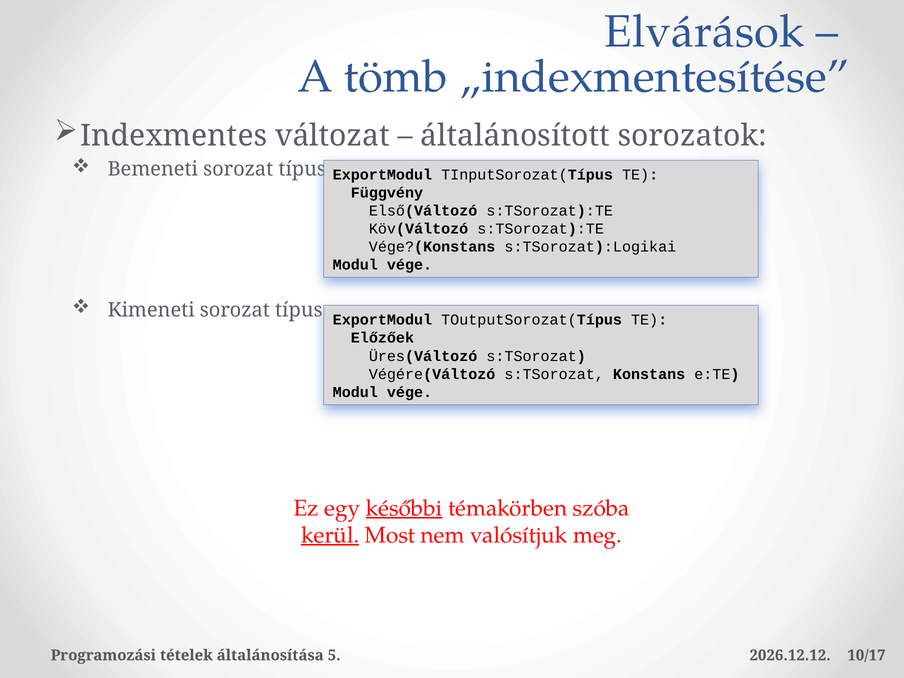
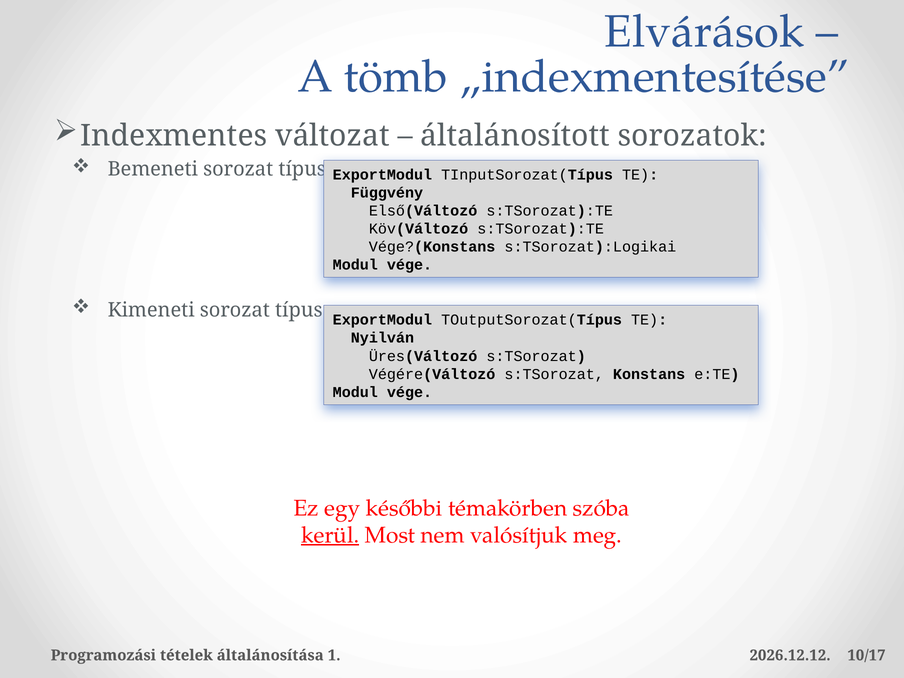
Előzőek: Előzőek -> Nyilván (382, 338)
későbbi underline: present -> none (404, 508)
5: 5 -> 1 (334, 655)
